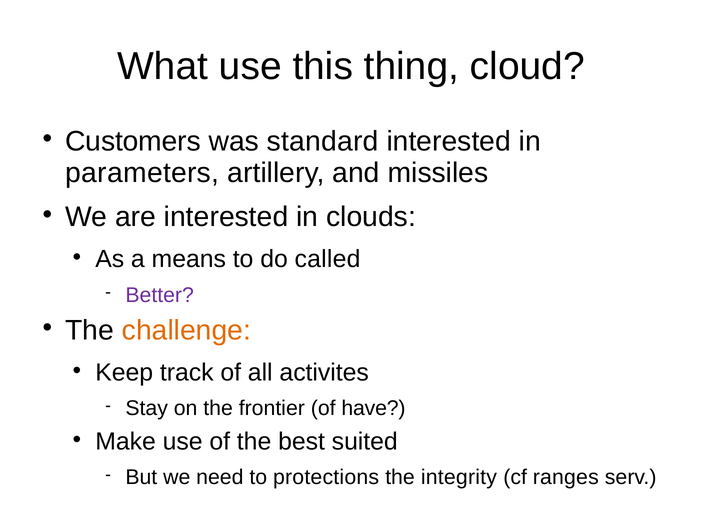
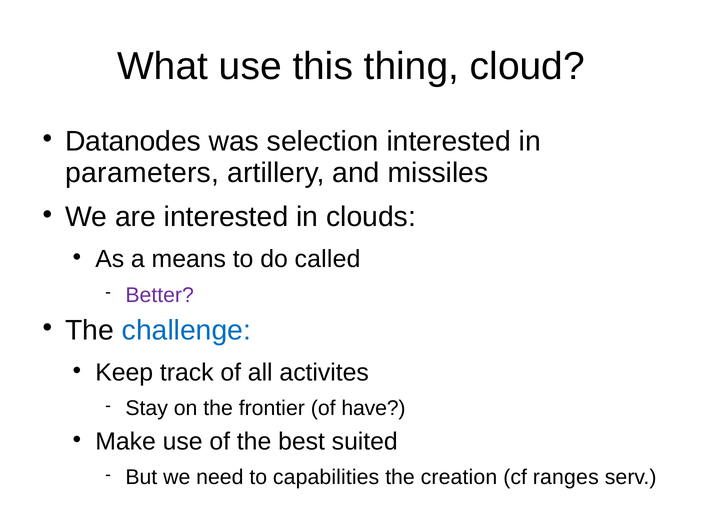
Customers: Customers -> Datanodes (133, 141)
standard: standard -> selection (323, 141)
challenge colour: orange -> blue (186, 330)
protections: protections -> capabilities (326, 477)
integrity: integrity -> creation (459, 477)
